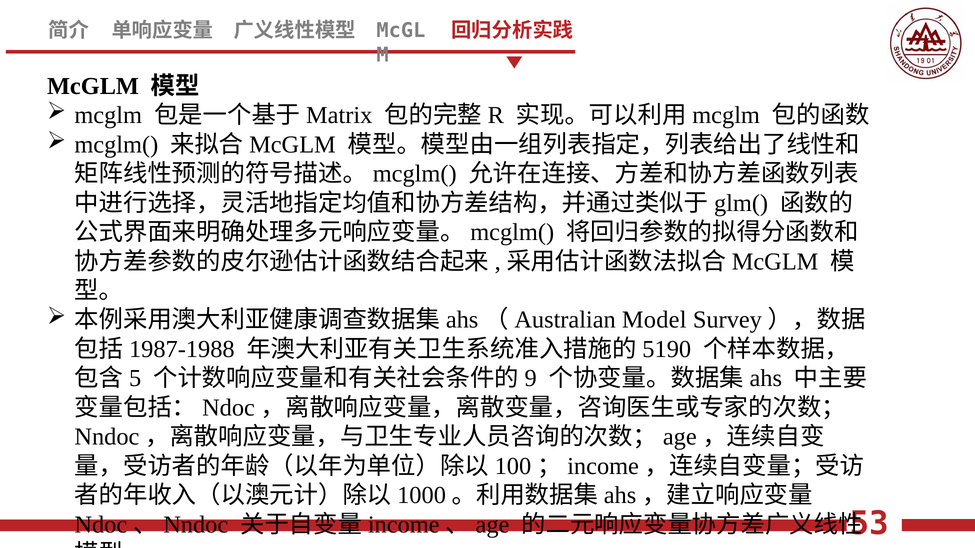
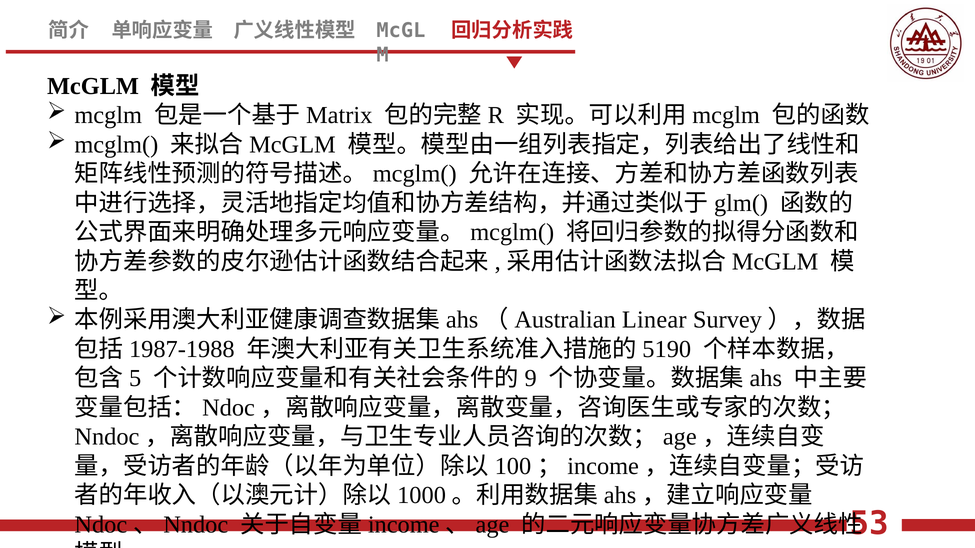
Model: Model -> Linear (654, 320)
